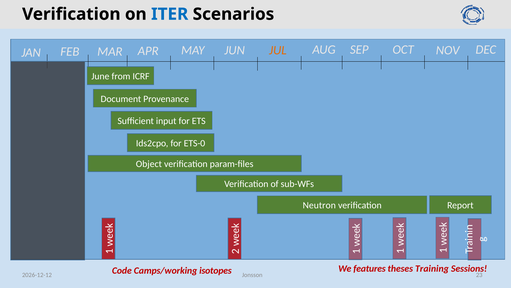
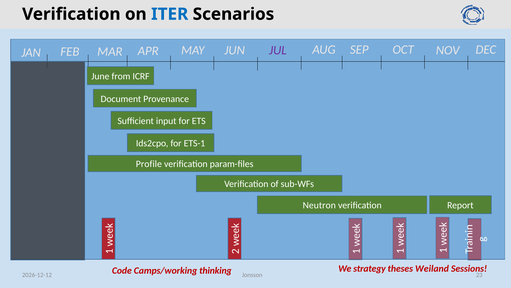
JUL colour: orange -> purple (278, 50)
ETS-0: ETS-0 -> ETS-1 (194, 143)
Object: Object -> Profile (149, 164)
features: features -> strategy (370, 268)
Training: Training -> Weiland (432, 268)
isotopes: isotopes -> thinking (215, 270)
